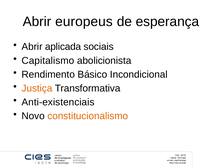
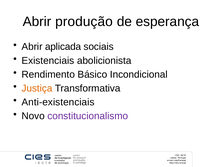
europeus: europeus -> produção (84, 21)
Capitalismo: Capitalismo -> Existenciais (48, 60)
constitucionalismo colour: orange -> purple (88, 116)
